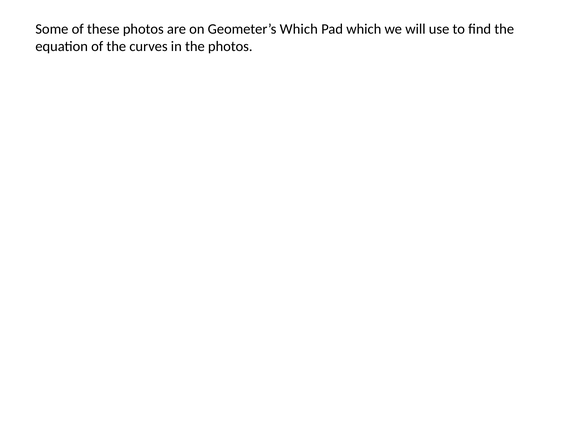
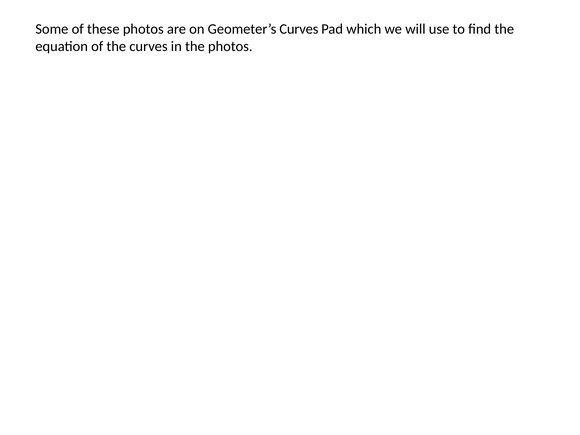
Geometer’s Which: Which -> Curves (299, 29)
